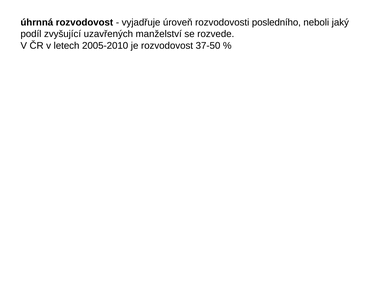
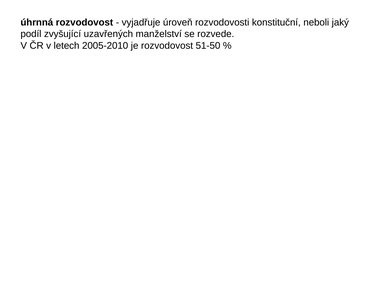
posledního: posledního -> konstituční (276, 22)
37-50: 37-50 -> 51-50 (208, 46)
